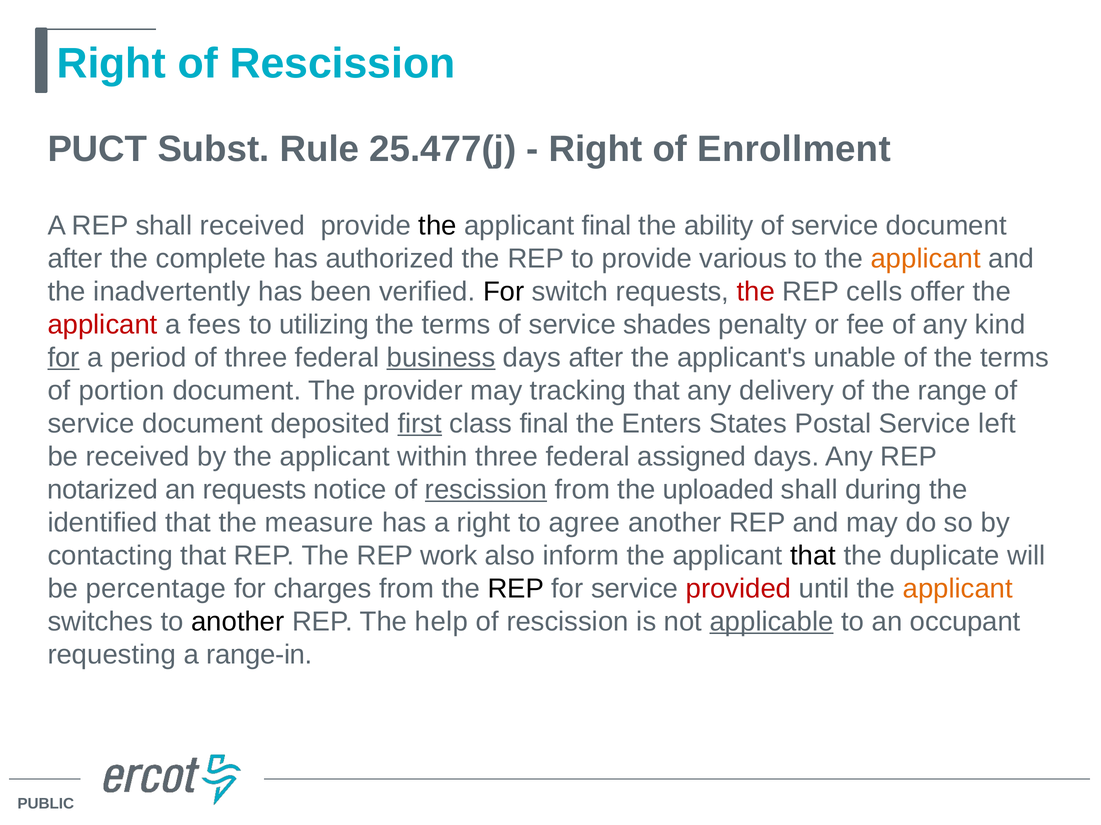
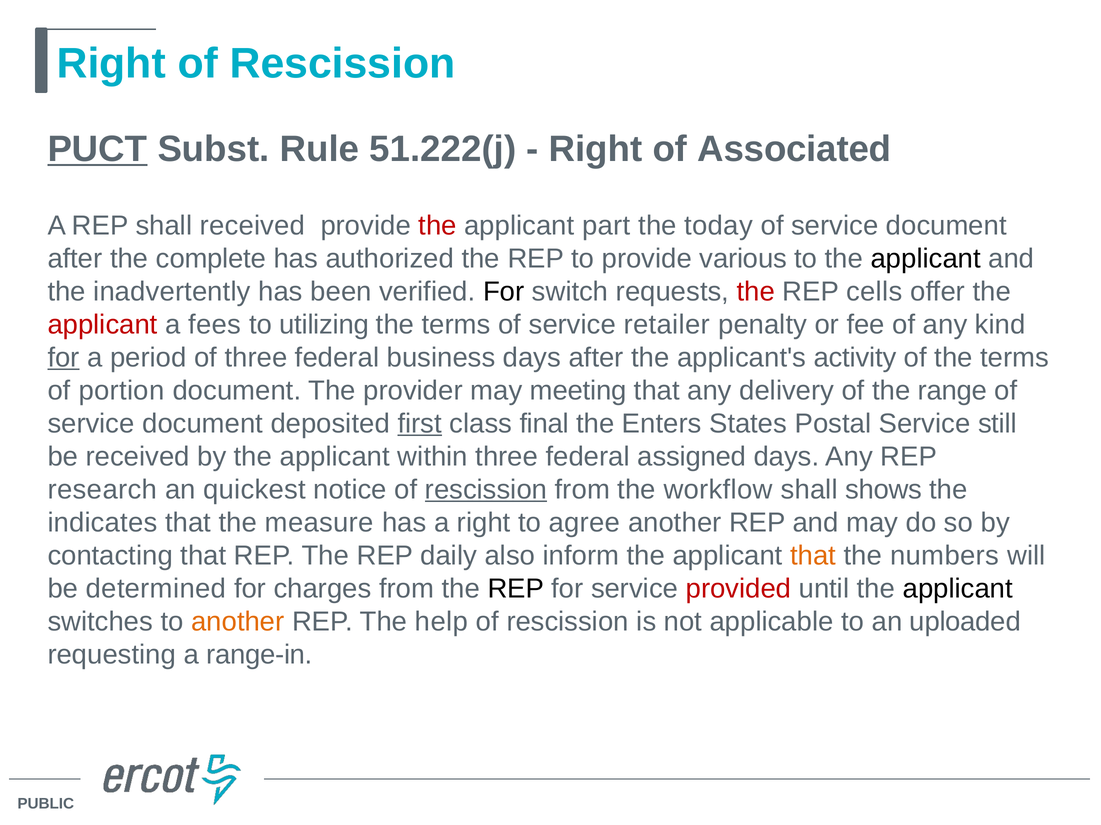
PUCT underline: none -> present (97, 149)
25.477(j: 25.477(j -> 51.222(j (443, 149)
Enrollment: Enrollment -> Associated (794, 149)
the colour: black -> red (438, 226)
applicant final: final -> part (606, 226)
ability: ability -> today (719, 226)
applicant colour: orange -> black (926, 259)
shades: shades -> retailer (667, 325)
business underline: present -> none (441, 358)
unable: unable -> activity (855, 358)
tracking: tracking -> meeting (578, 391)
left: left -> still (997, 424)
notarized: notarized -> research (102, 490)
an requests: requests -> quickest (255, 490)
uploaded: uploaded -> workflow (718, 490)
during: during -> shows (883, 490)
identified: identified -> indicates (102, 523)
work: work -> daily (449, 556)
that colour: black -> orange (813, 556)
duplicate: duplicate -> numbers (945, 556)
percentage: percentage -> determined (156, 589)
applicant colour: orange -> black (958, 589)
another colour: black -> orange (238, 622)
applicable underline: present -> none (772, 622)
occupant: occupant -> uploaded (965, 622)
